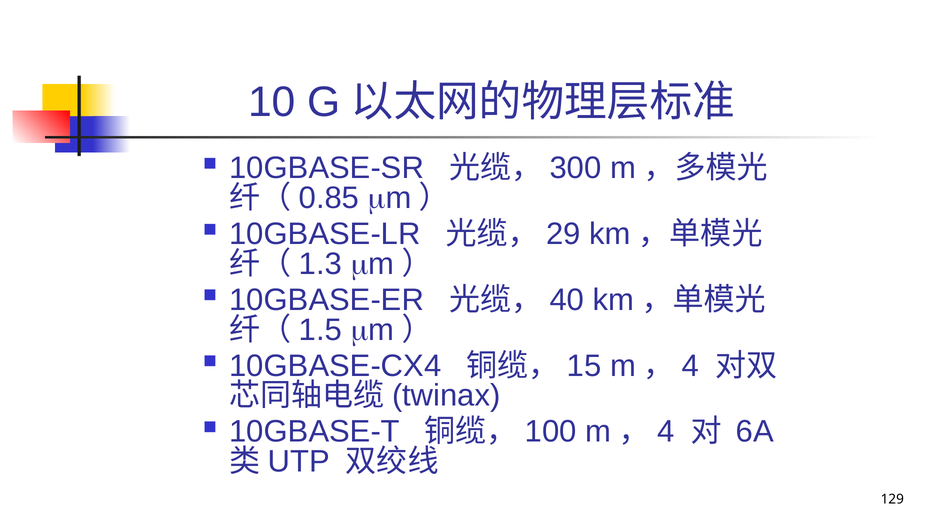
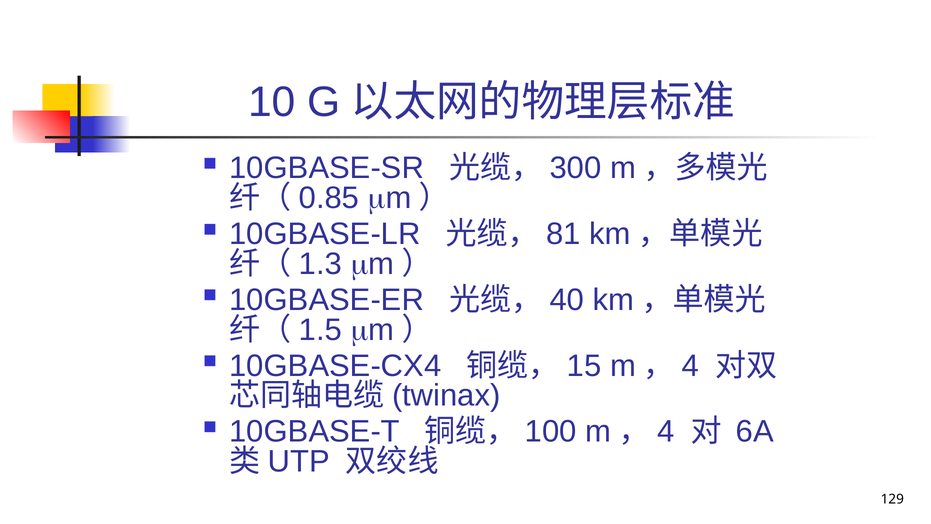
29: 29 -> 81 (563, 234)
